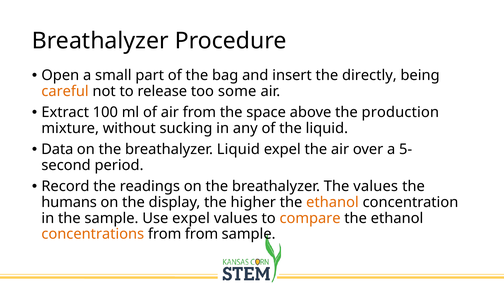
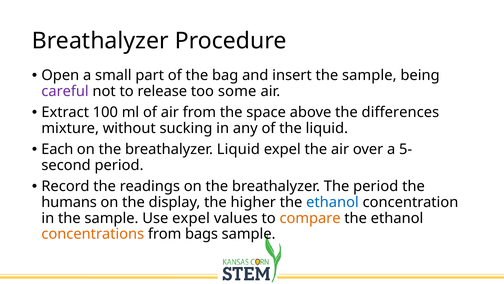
directly: directly -> sample (369, 75)
careful colour: orange -> purple (65, 91)
production: production -> differences (400, 112)
Data: Data -> Each (57, 149)
The values: values -> period (376, 186)
ethanol colour: orange -> blue (332, 202)
from from: from -> bags (202, 234)
